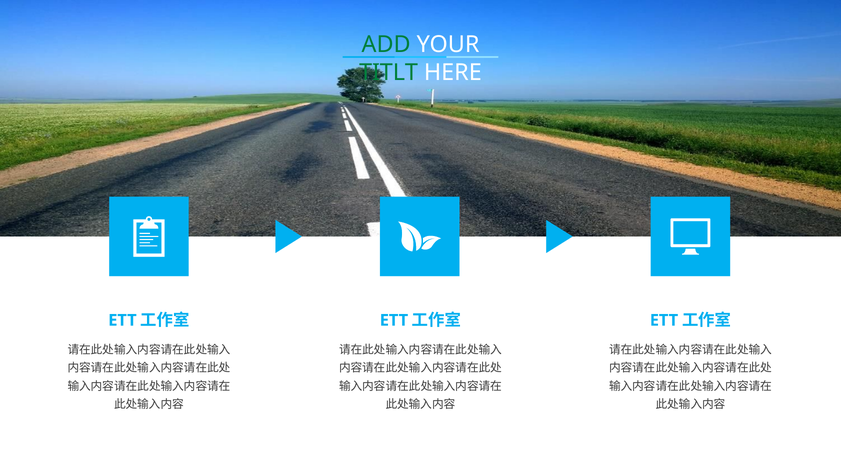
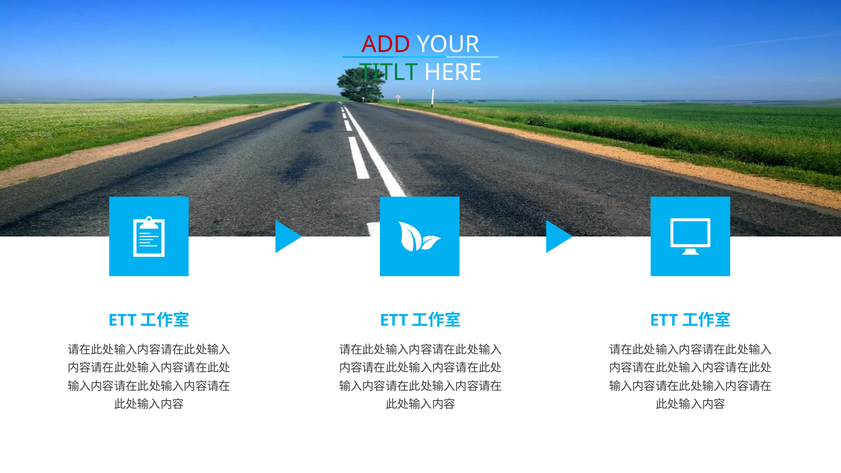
ADD colour: green -> red (386, 44)
